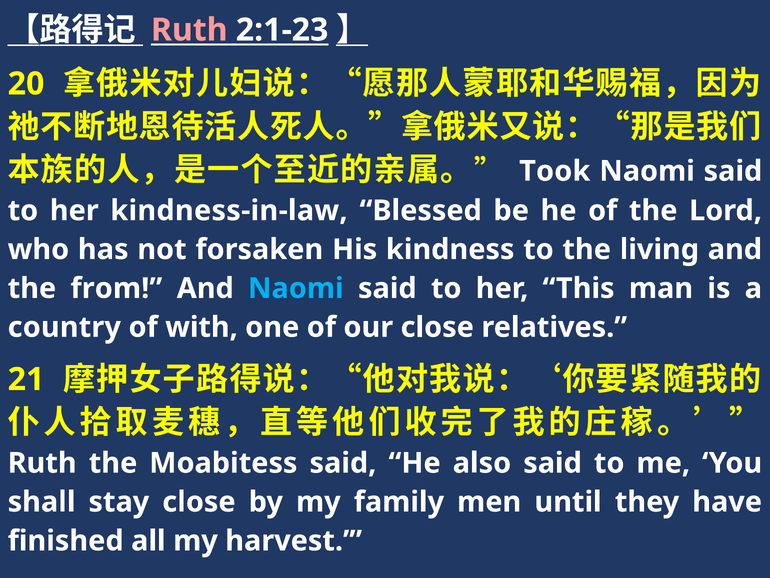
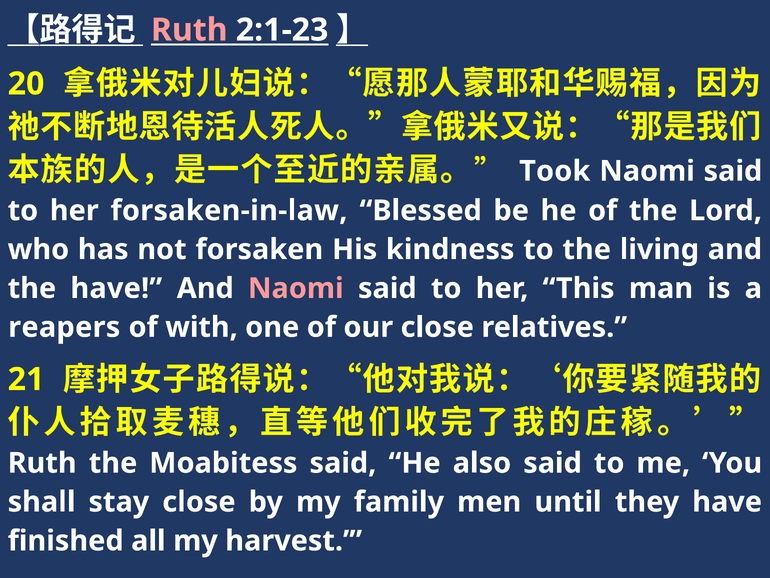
kindness-in-law: kindness-in-law -> forsaken-in-law (229, 210)
the from: from -> have (116, 288)
Naomi colour: light blue -> pink (296, 288)
country: country -> reapers (64, 327)
